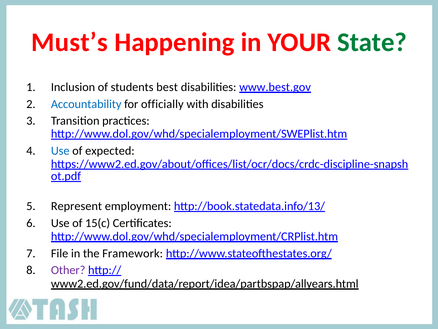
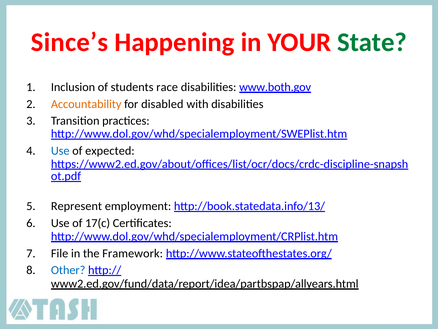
Must’s: Must’s -> Since’s (69, 42)
best: best -> race (167, 87)
www.best.gov: www.best.gov -> www.both.gov (275, 87)
Accountability colour: blue -> orange (86, 104)
officially: officially -> disabled (162, 104)
15(c: 15(c -> 17(c (98, 223)
Other colour: purple -> blue (68, 270)
